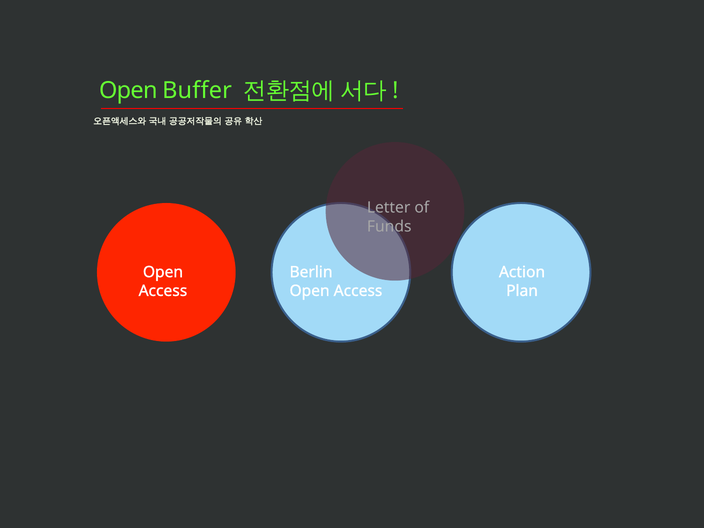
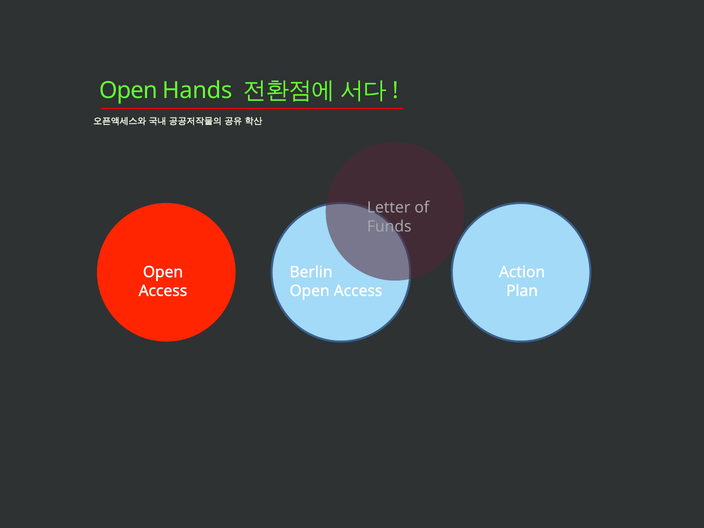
Buffer: Buffer -> Hands (197, 91)
